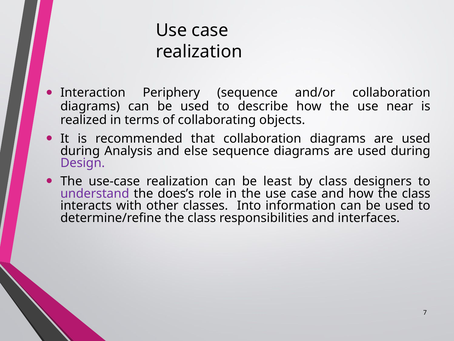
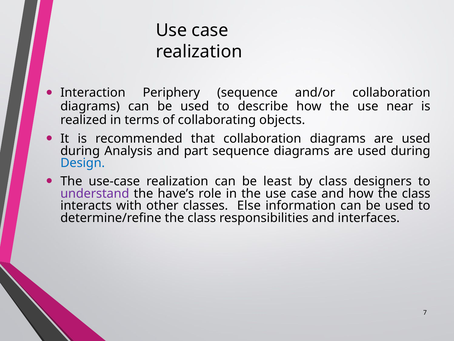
else: else -> part (196, 151)
Design colour: purple -> blue (83, 163)
does’s: does’s -> have’s (176, 193)
Into: Into -> Else (249, 205)
